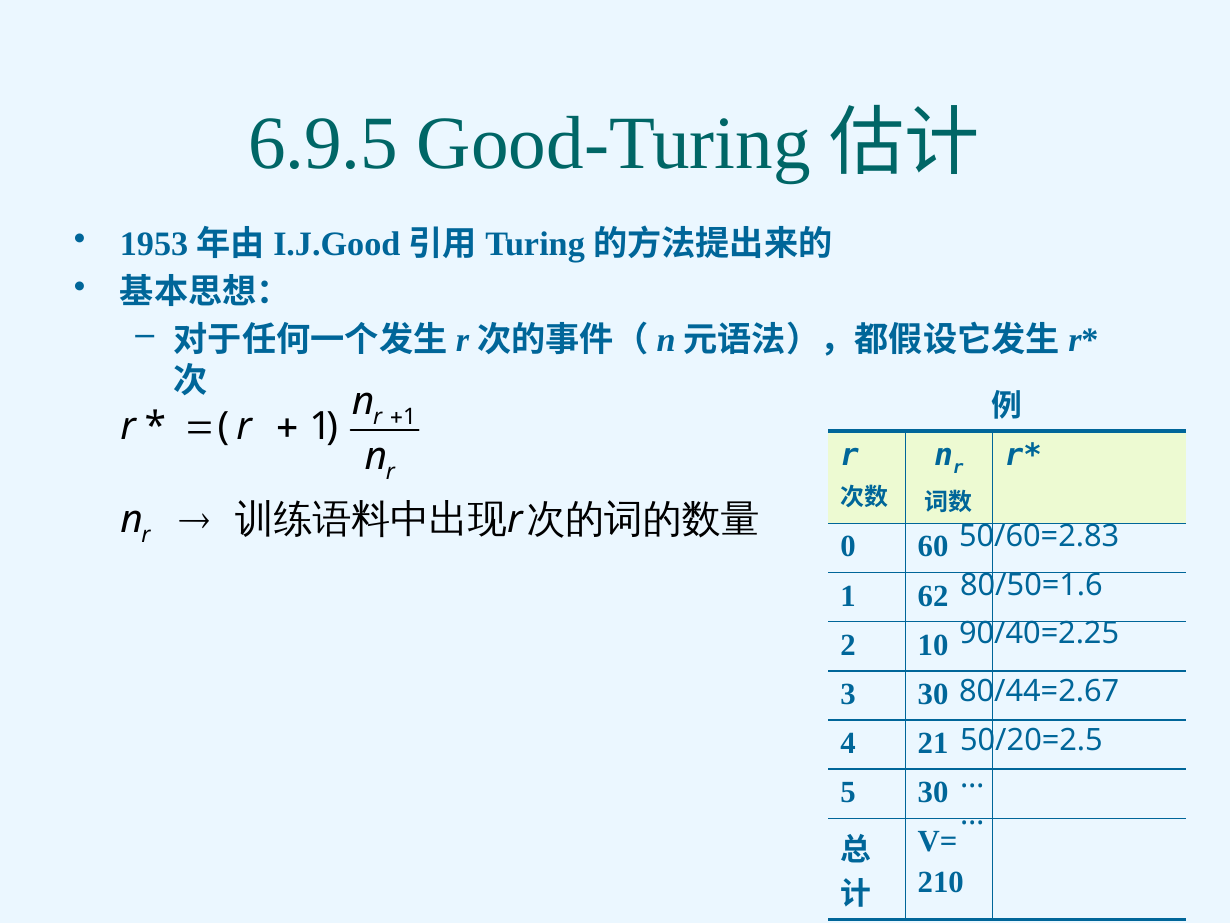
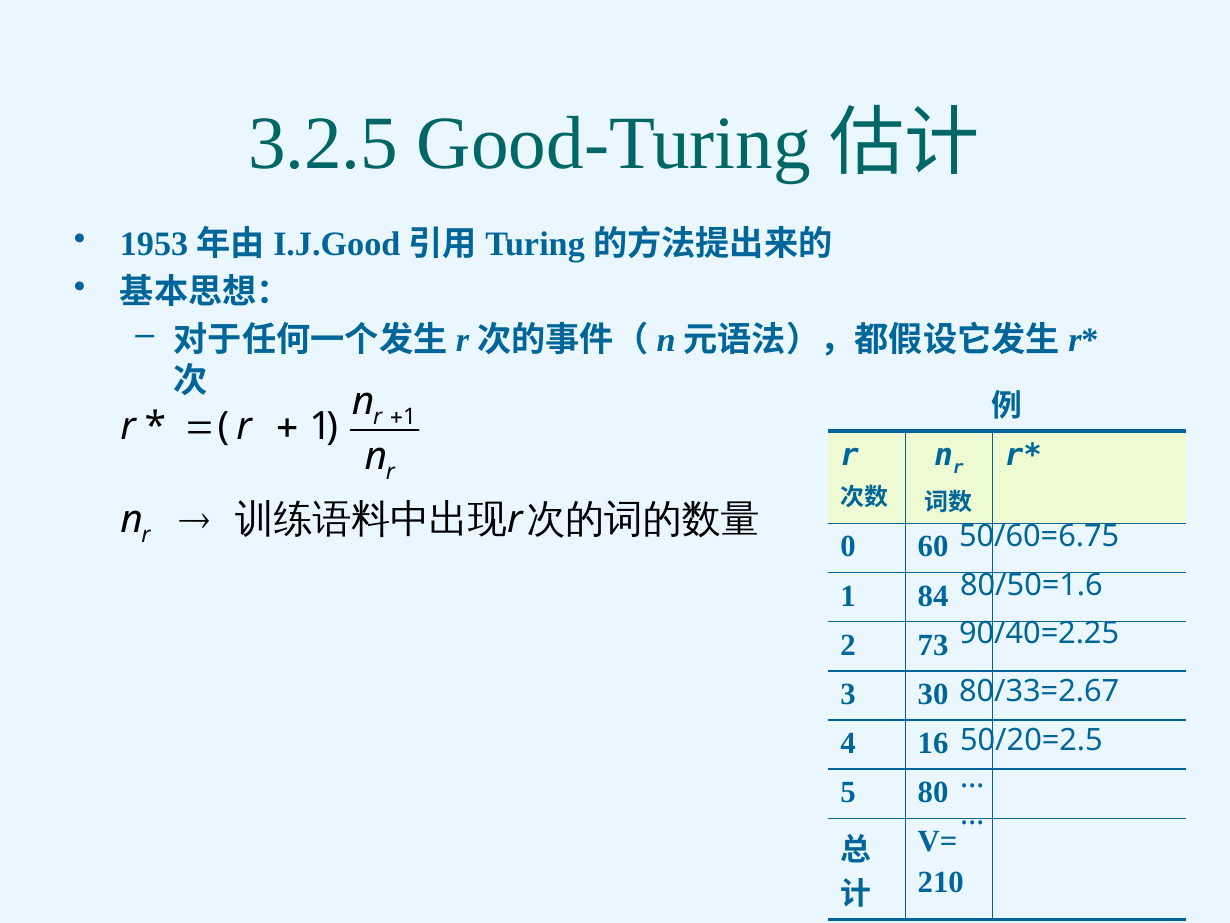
6.9.5: 6.9.5 -> 3.2.5 (323, 143)
50/60=2.83: 50/60=2.83 -> 50/60=6.75 (1039, 536)
62: 62 -> 84 (933, 596)
10: 10 -> 73 (933, 645)
80/44=2.67: 80/44=2.67 -> 80/33=2.67 (1039, 691)
21: 21 -> 16 (933, 743)
5 30: 30 -> 80 (933, 792)
